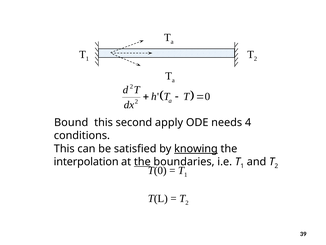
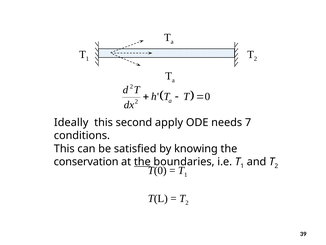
Bound: Bound -> Ideally (71, 122)
4: 4 -> 7 (248, 122)
knowing underline: present -> none (196, 148)
interpolation: interpolation -> conservation (86, 161)
